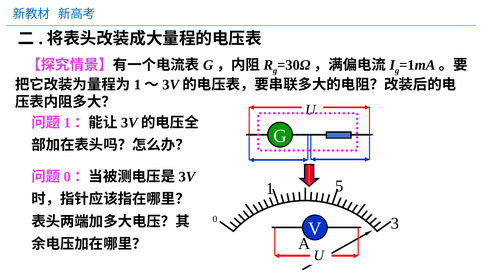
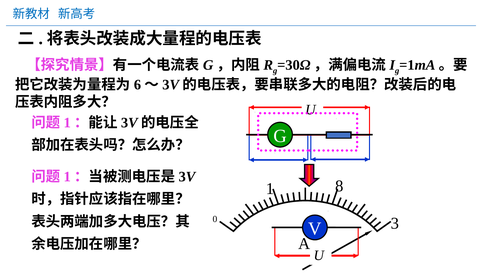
1: 1 -> 6 (137, 85)
0: 0 -> 1 (67, 176)
5: 5 -> 8 (339, 186)
